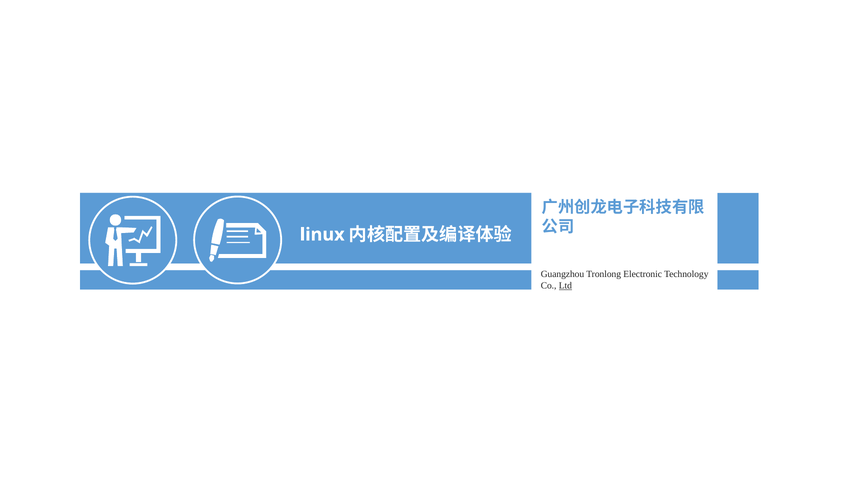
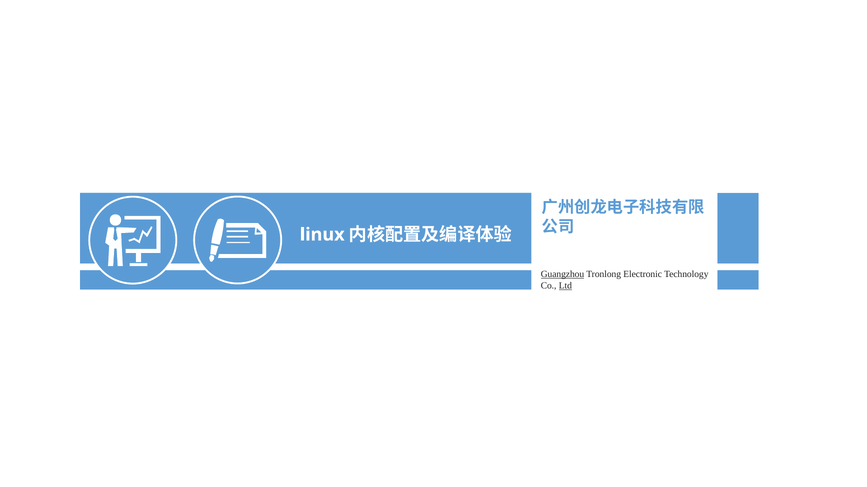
Guangzhou underline: none -> present (562, 275)
